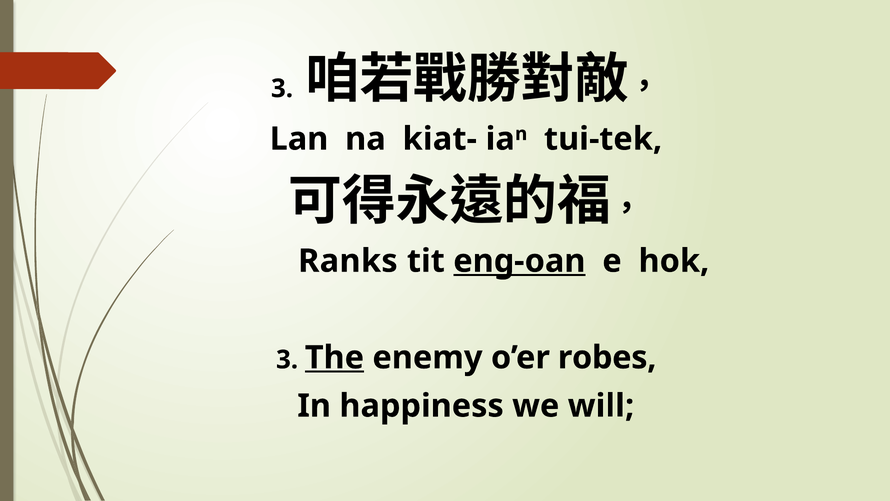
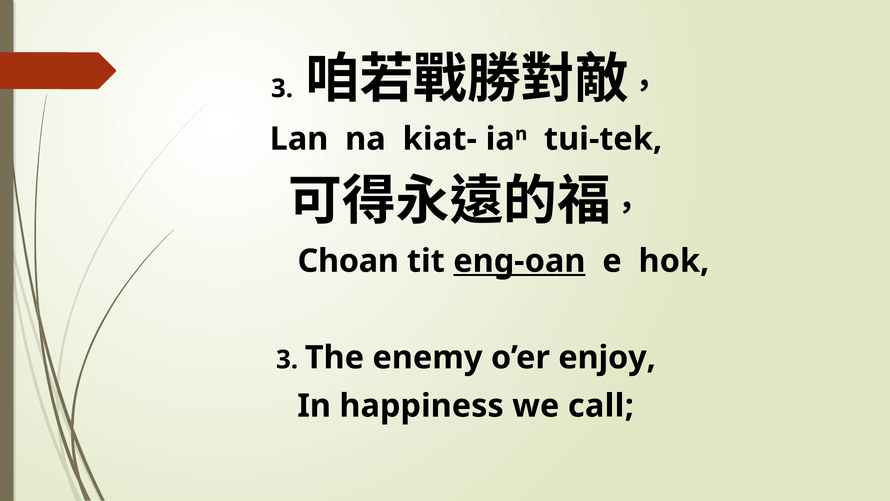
Ranks: Ranks -> Choan (348, 261)
The underline: present -> none (334, 357)
robes: robes -> enjoy (607, 357)
will: will -> call (601, 406)
